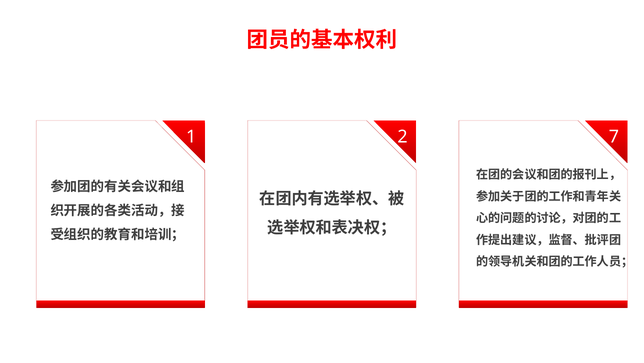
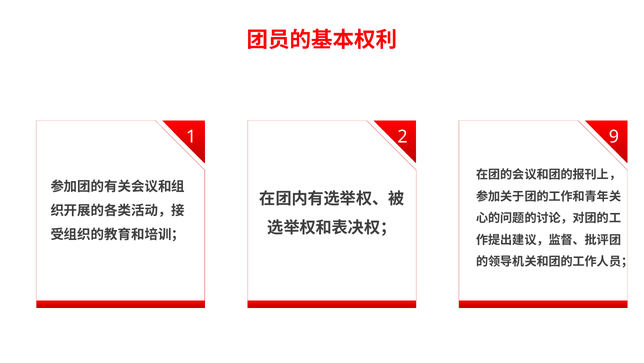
7: 7 -> 9 (614, 137)
